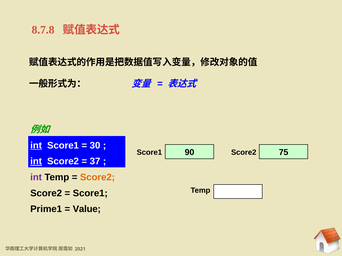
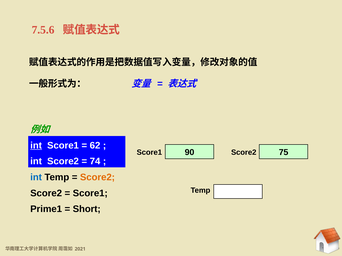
8.7.8: 8.7.8 -> 7.5.6 (43, 30)
30: 30 -> 62 (95, 146)
int underline: present -> none (36, 162)
37: 37 -> 74 (95, 162)
int colour: purple -> blue (36, 178)
Value: Value -> Short (87, 210)
